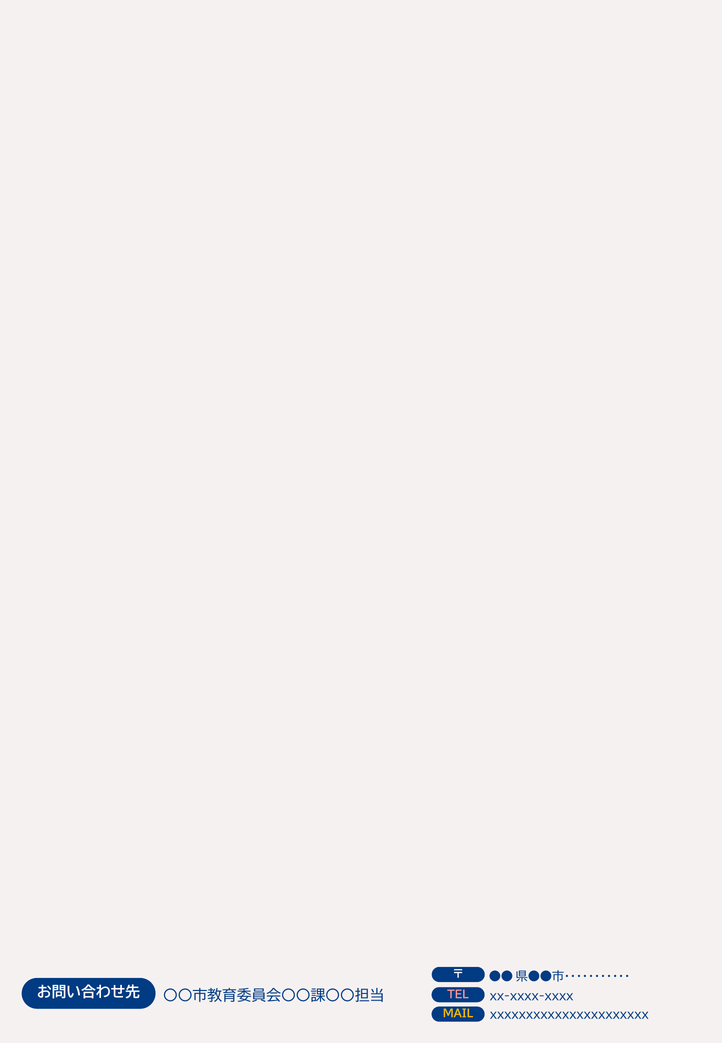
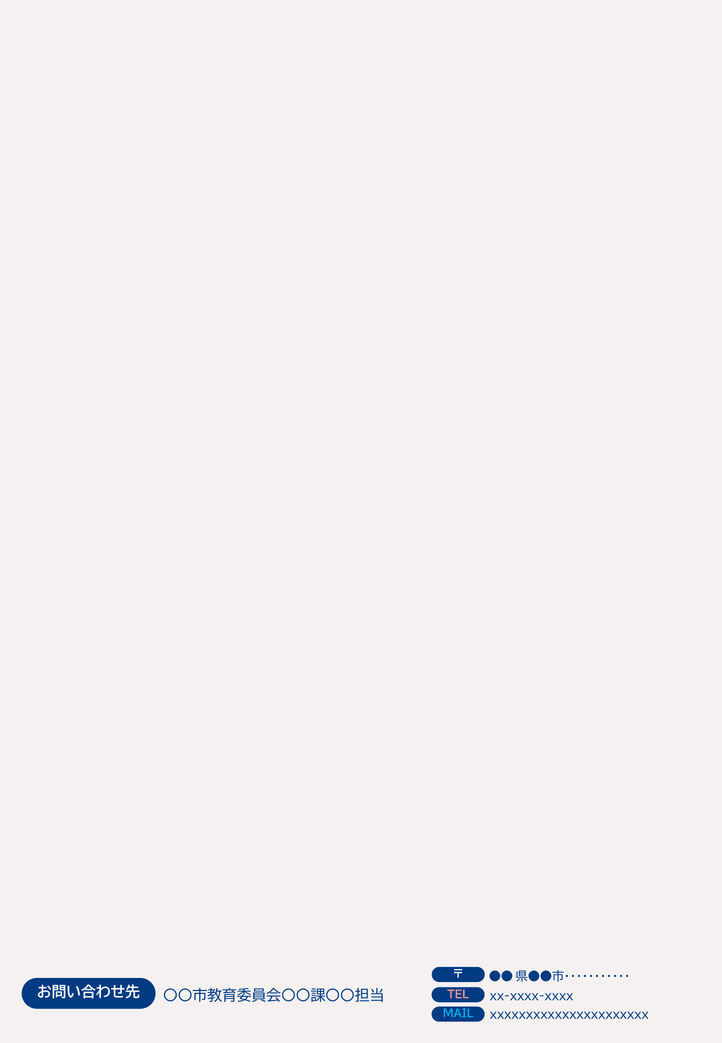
MAIL colour: yellow -> light blue (458, 1014)
